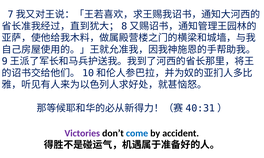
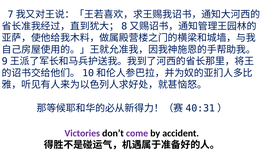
come colour: blue -> purple (137, 134)
